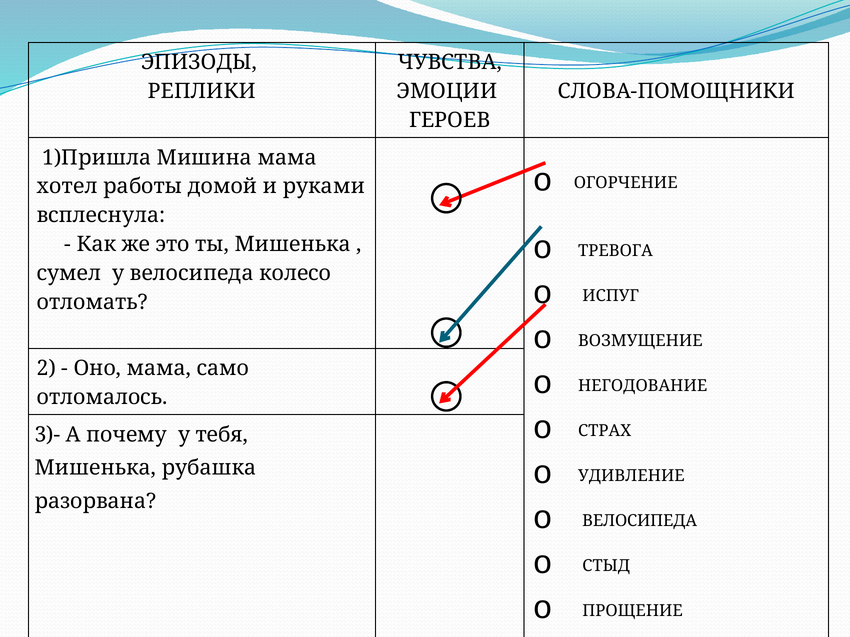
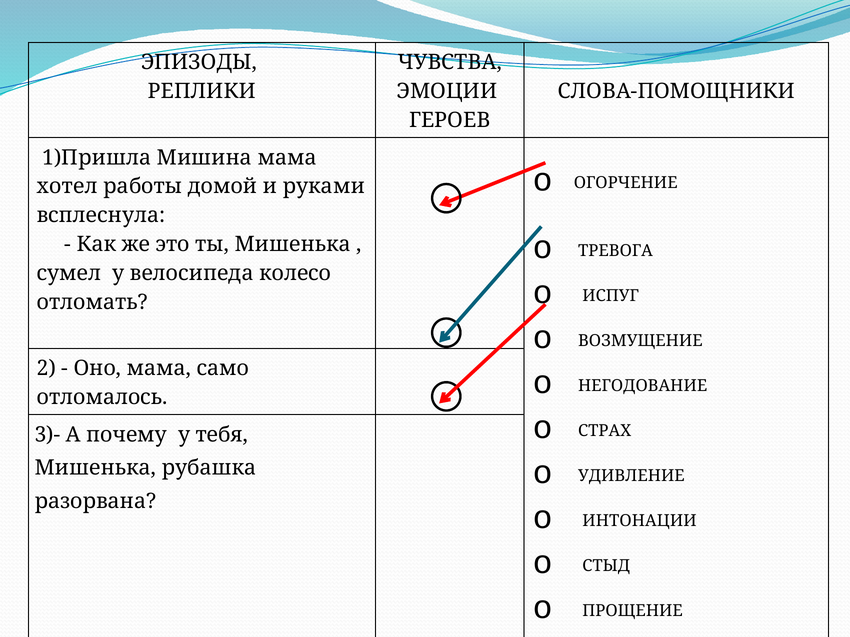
ВЕЛОСИПЕДА: ВЕЛОСИПЕДА -> ИНТОНАЦИИ (640, 521)
